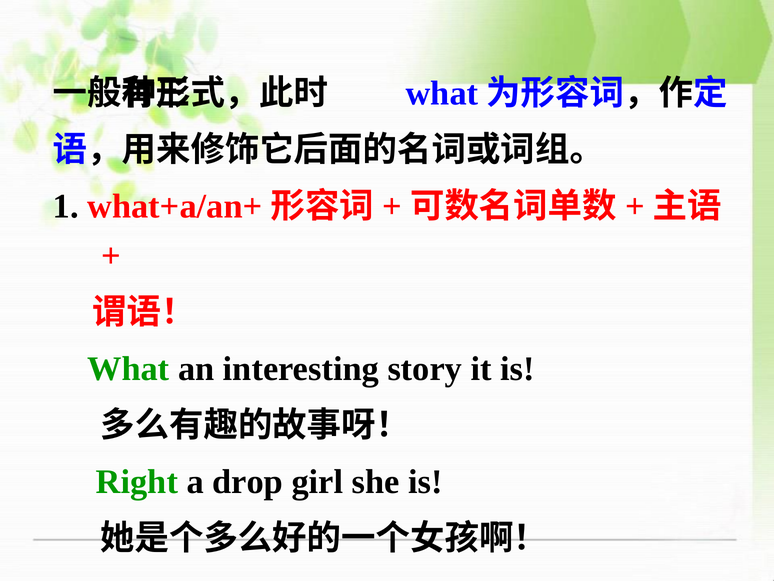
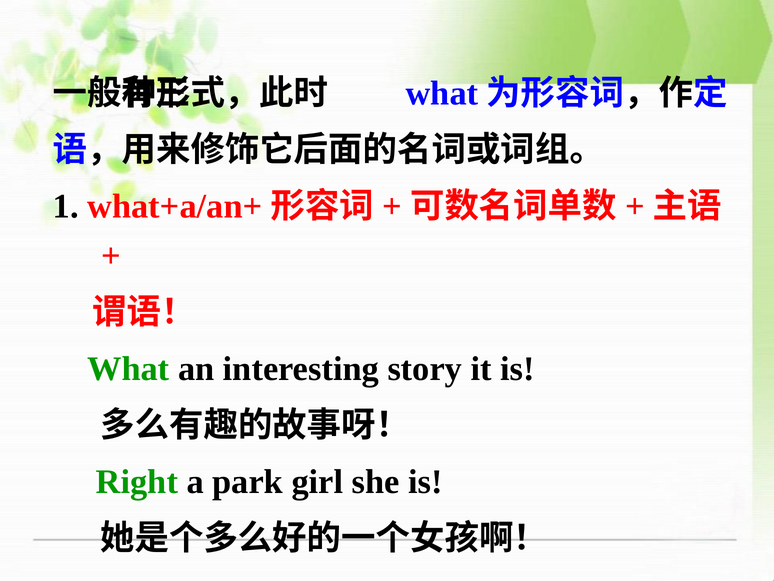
drop: drop -> park (248, 481)
